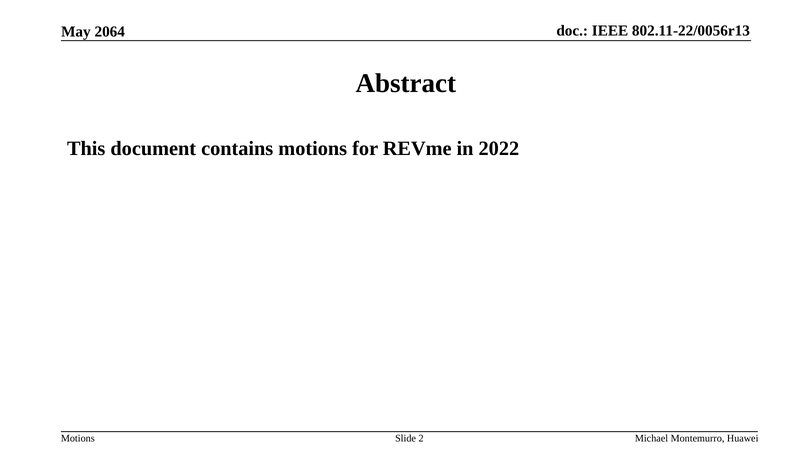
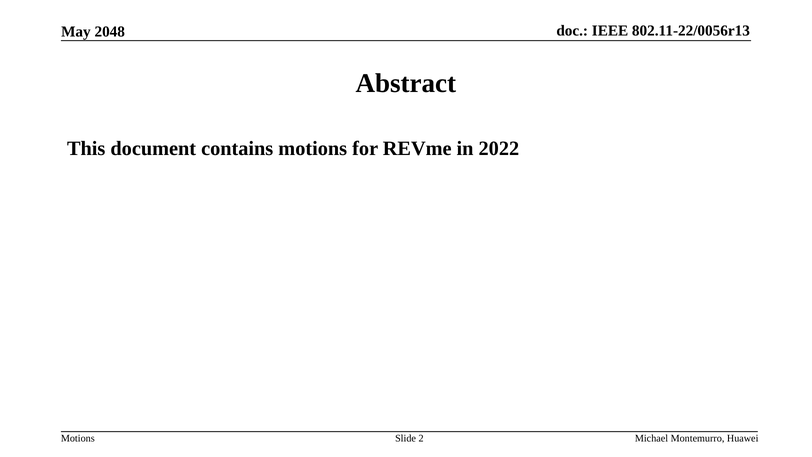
2064: 2064 -> 2048 (110, 32)
